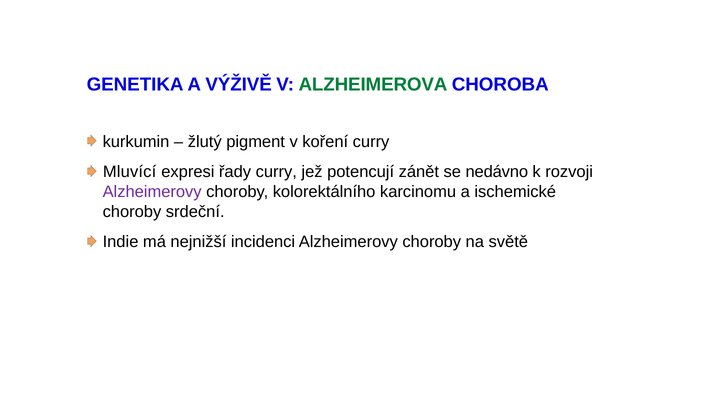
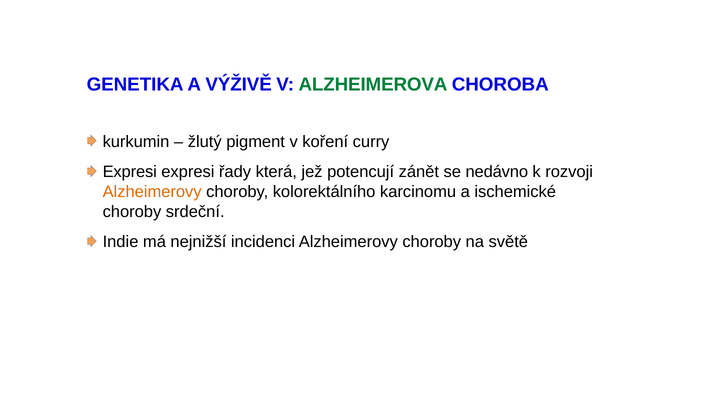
Mluvící: Mluvící -> Expresi (130, 172)
řady curry: curry -> která (276, 172)
Alzheimerovy colour: purple -> orange (152, 192)
